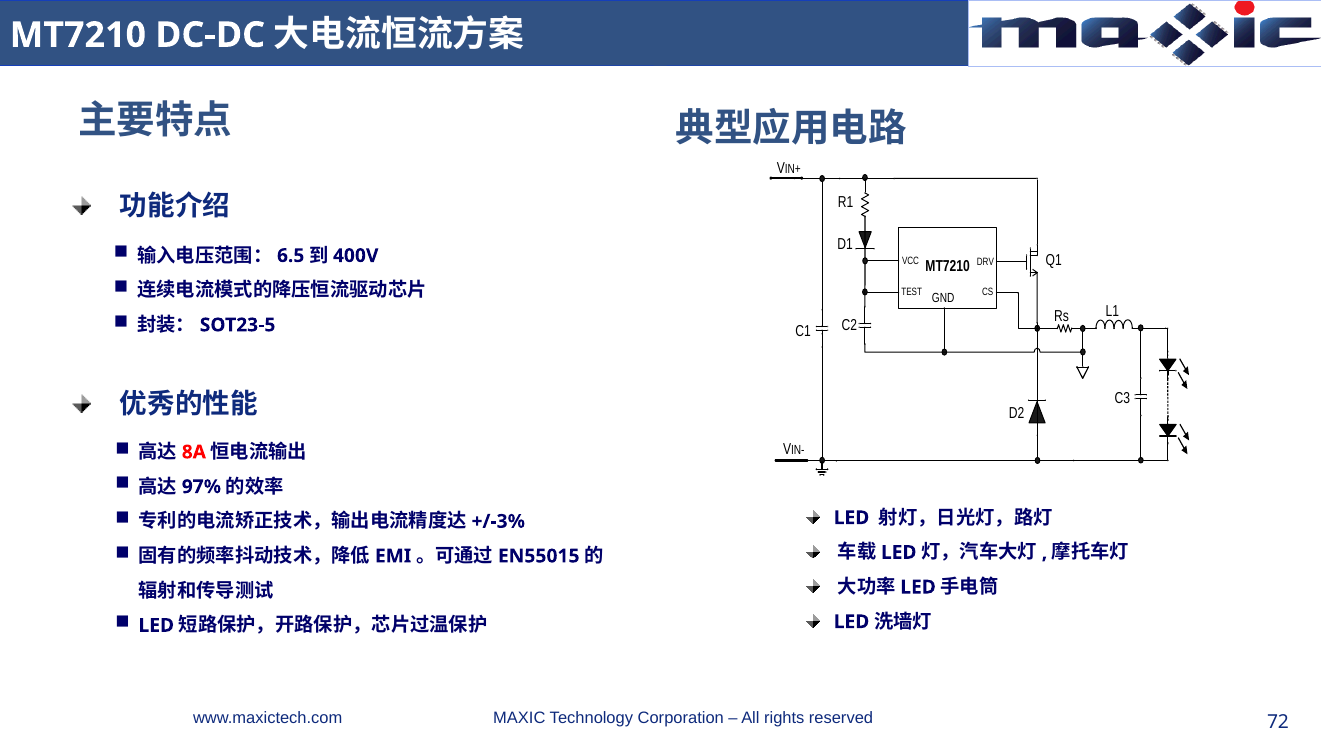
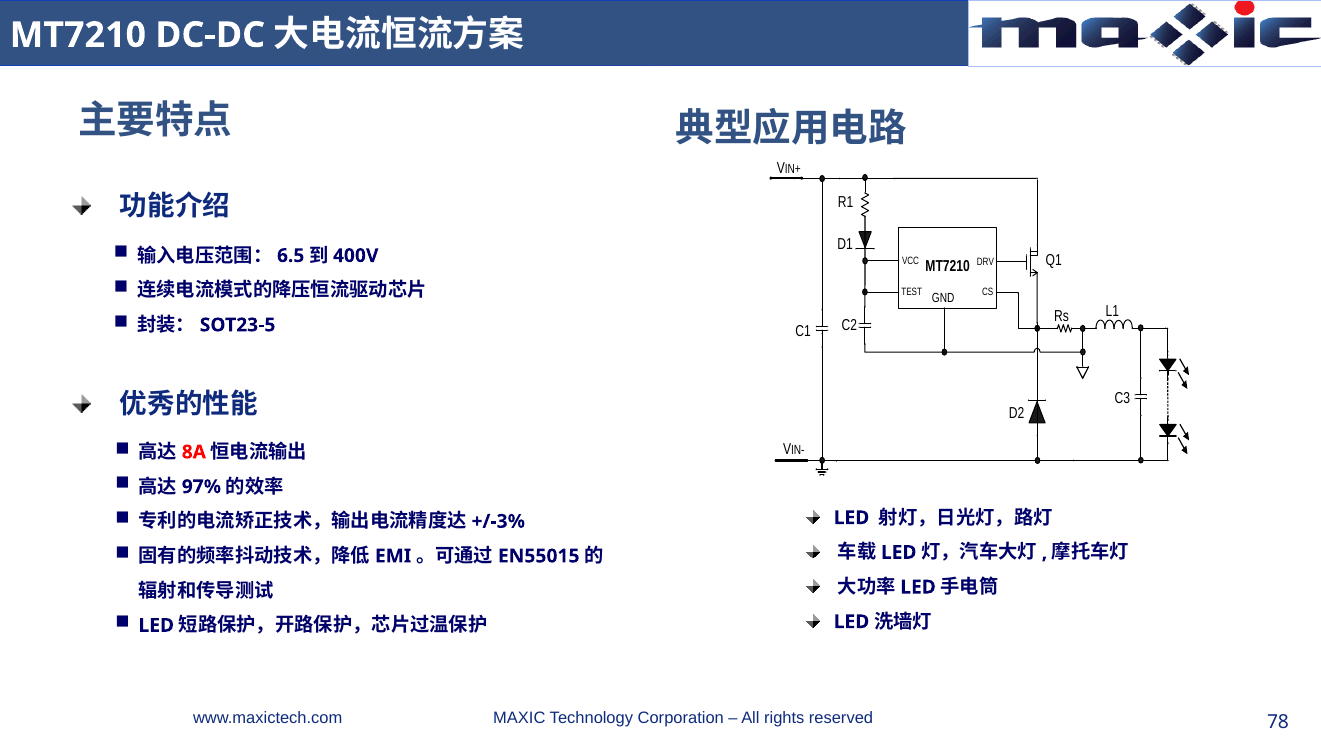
72: 72 -> 78 (1278, 722)
